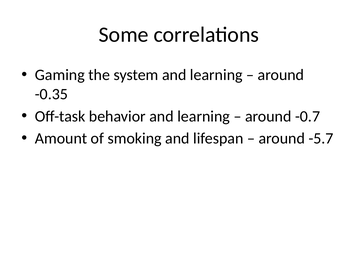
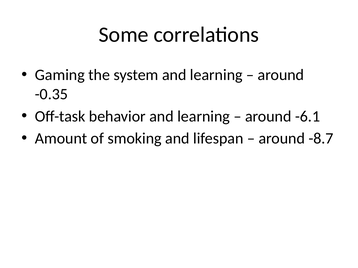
-0.7: -0.7 -> -6.1 (308, 116)
-5.7: -5.7 -> -8.7 (321, 139)
